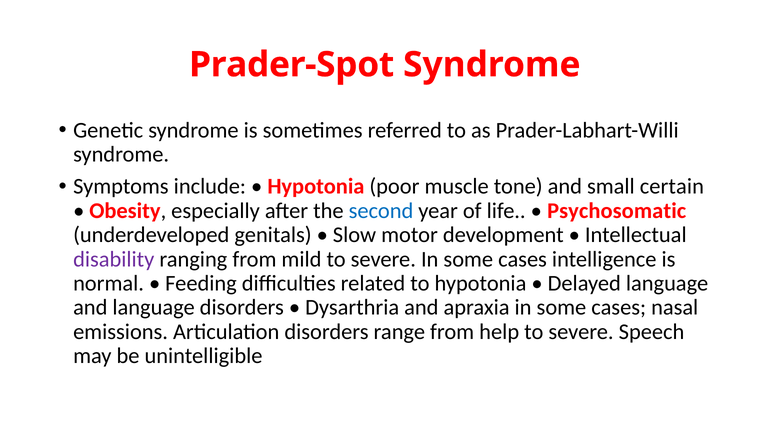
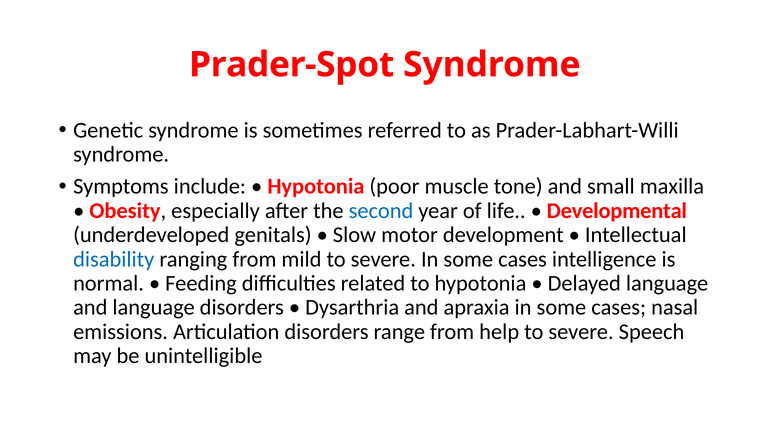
certain: certain -> maxilla (672, 187)
Psychosomatic: Psychosomatic -> Developmental (617, 211)
disability colour: purple -> blue (114, 259)
